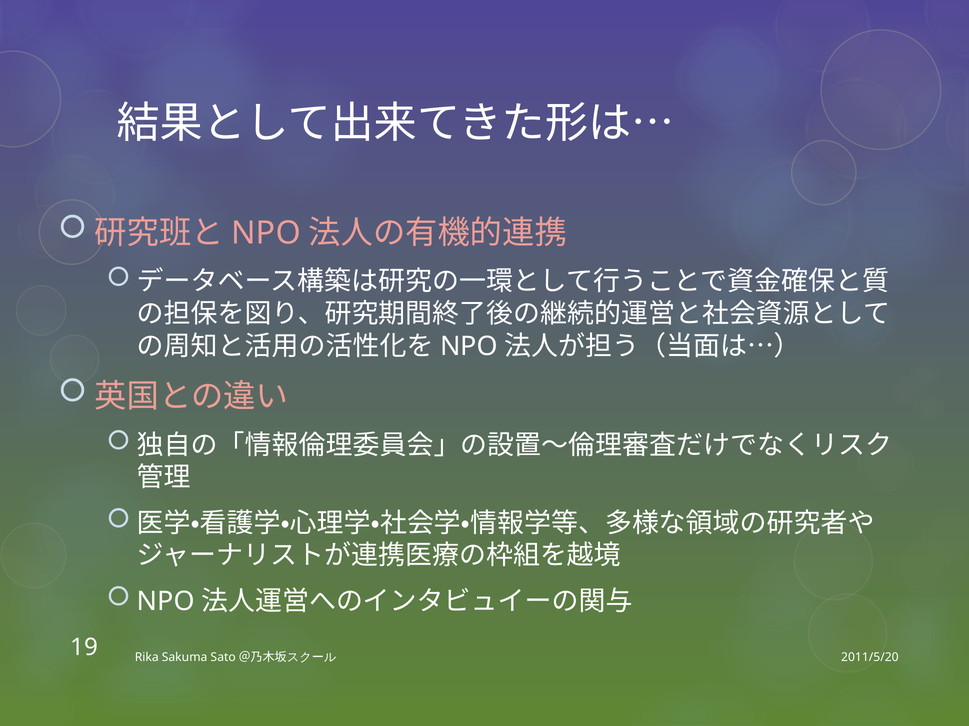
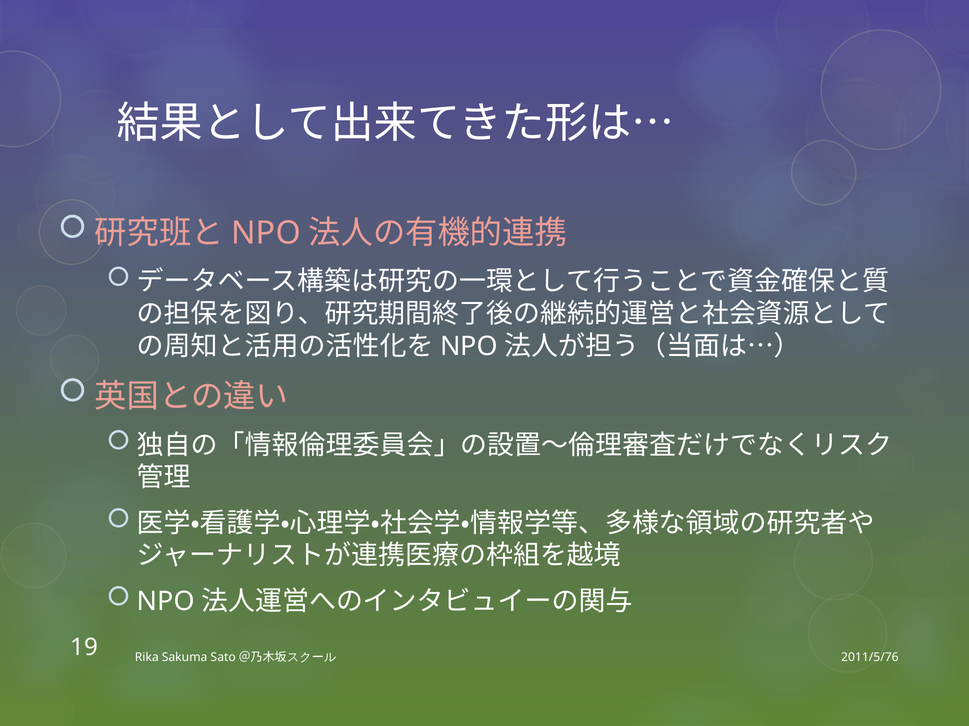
2011/5/20: 2011/5/20 -> 2011/5/76 (870, 658)
